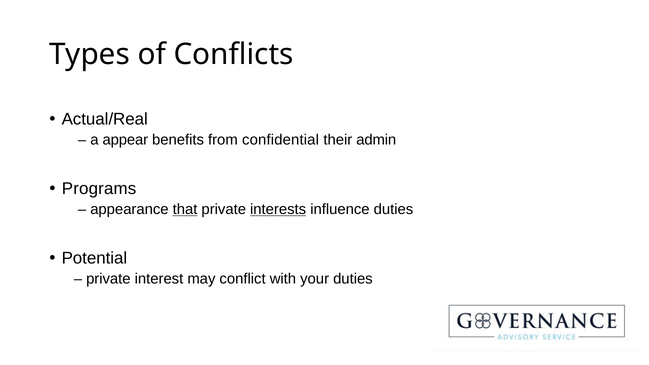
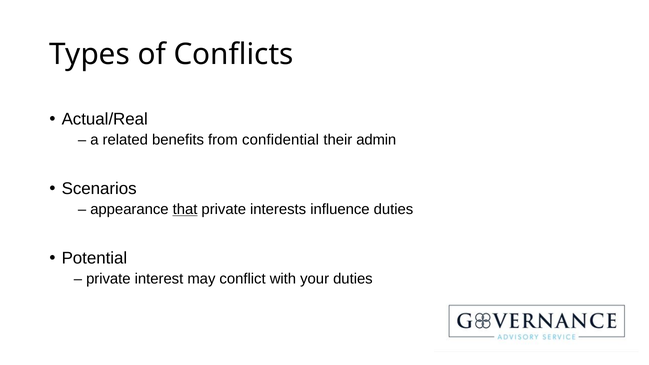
appear: appear -> related (125, 140)
Programs: Programs -> Scenarios (99, 189)
interests underline: present -> none (278, 209)
